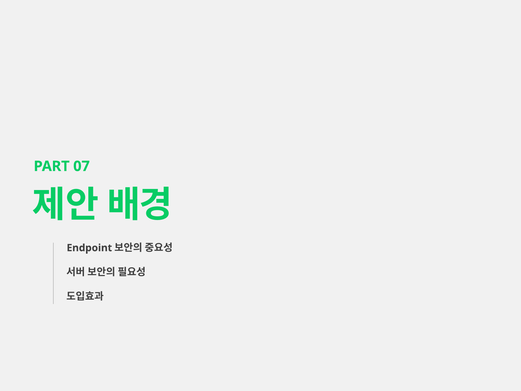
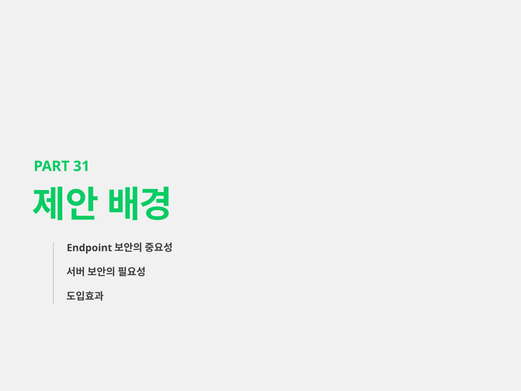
07: 07 -> 31 (81, 166)
